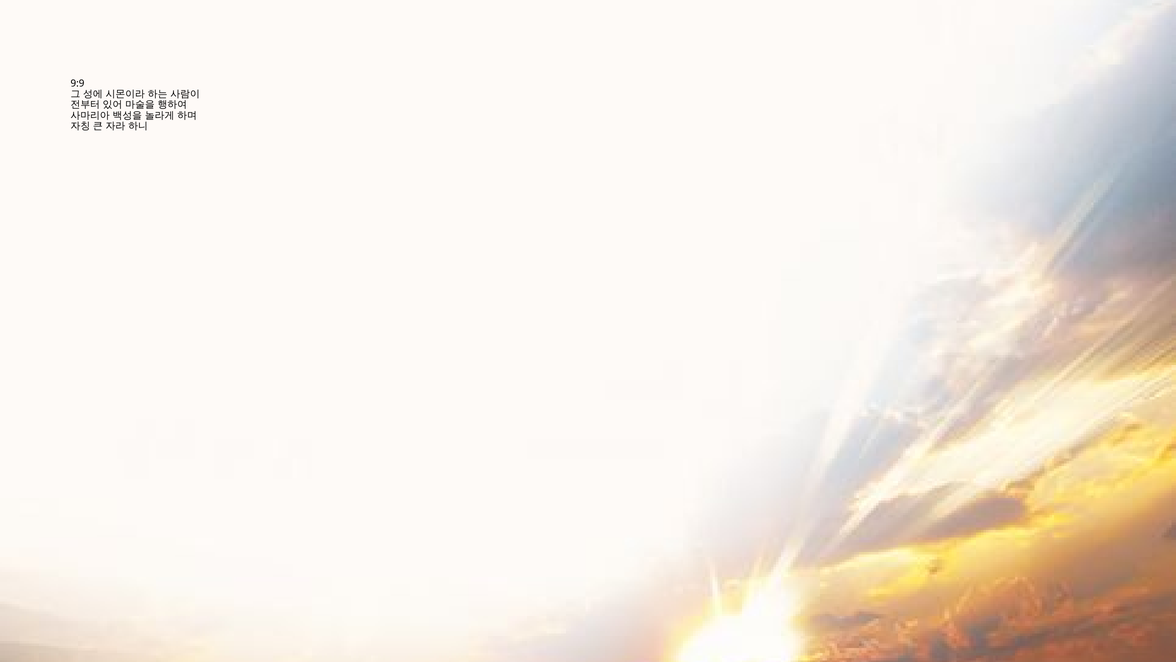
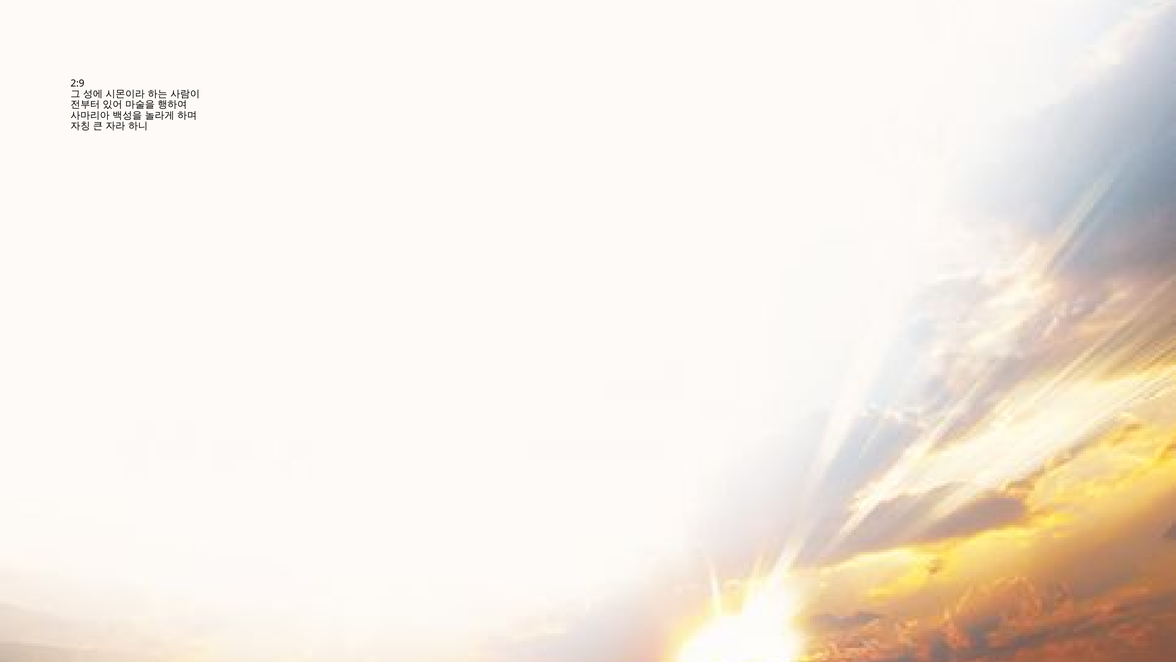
9:9: 9:9 -> 2:9 (77, 83)
